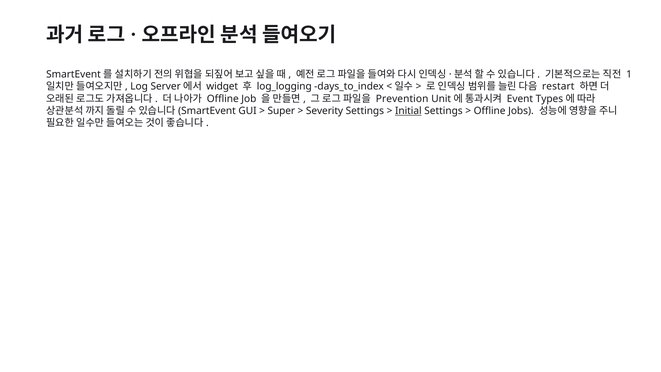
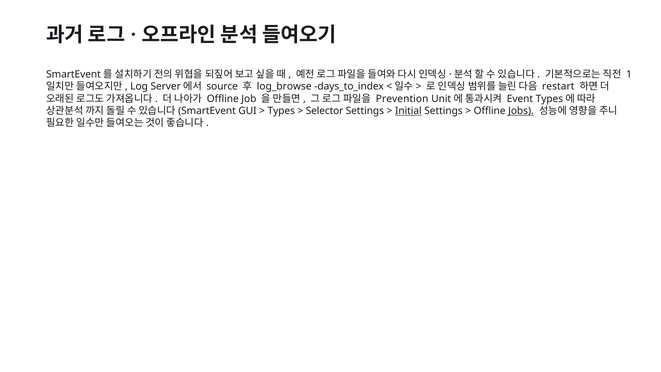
widget: widget -> source (222, 87)
log_logging: log_logging -> log_browse (284, 87)
Super: Super -> Types (281, 111)
Severity: Severity -> Selector (325, 111)
Jobs underline: none -> present (521, 111)
